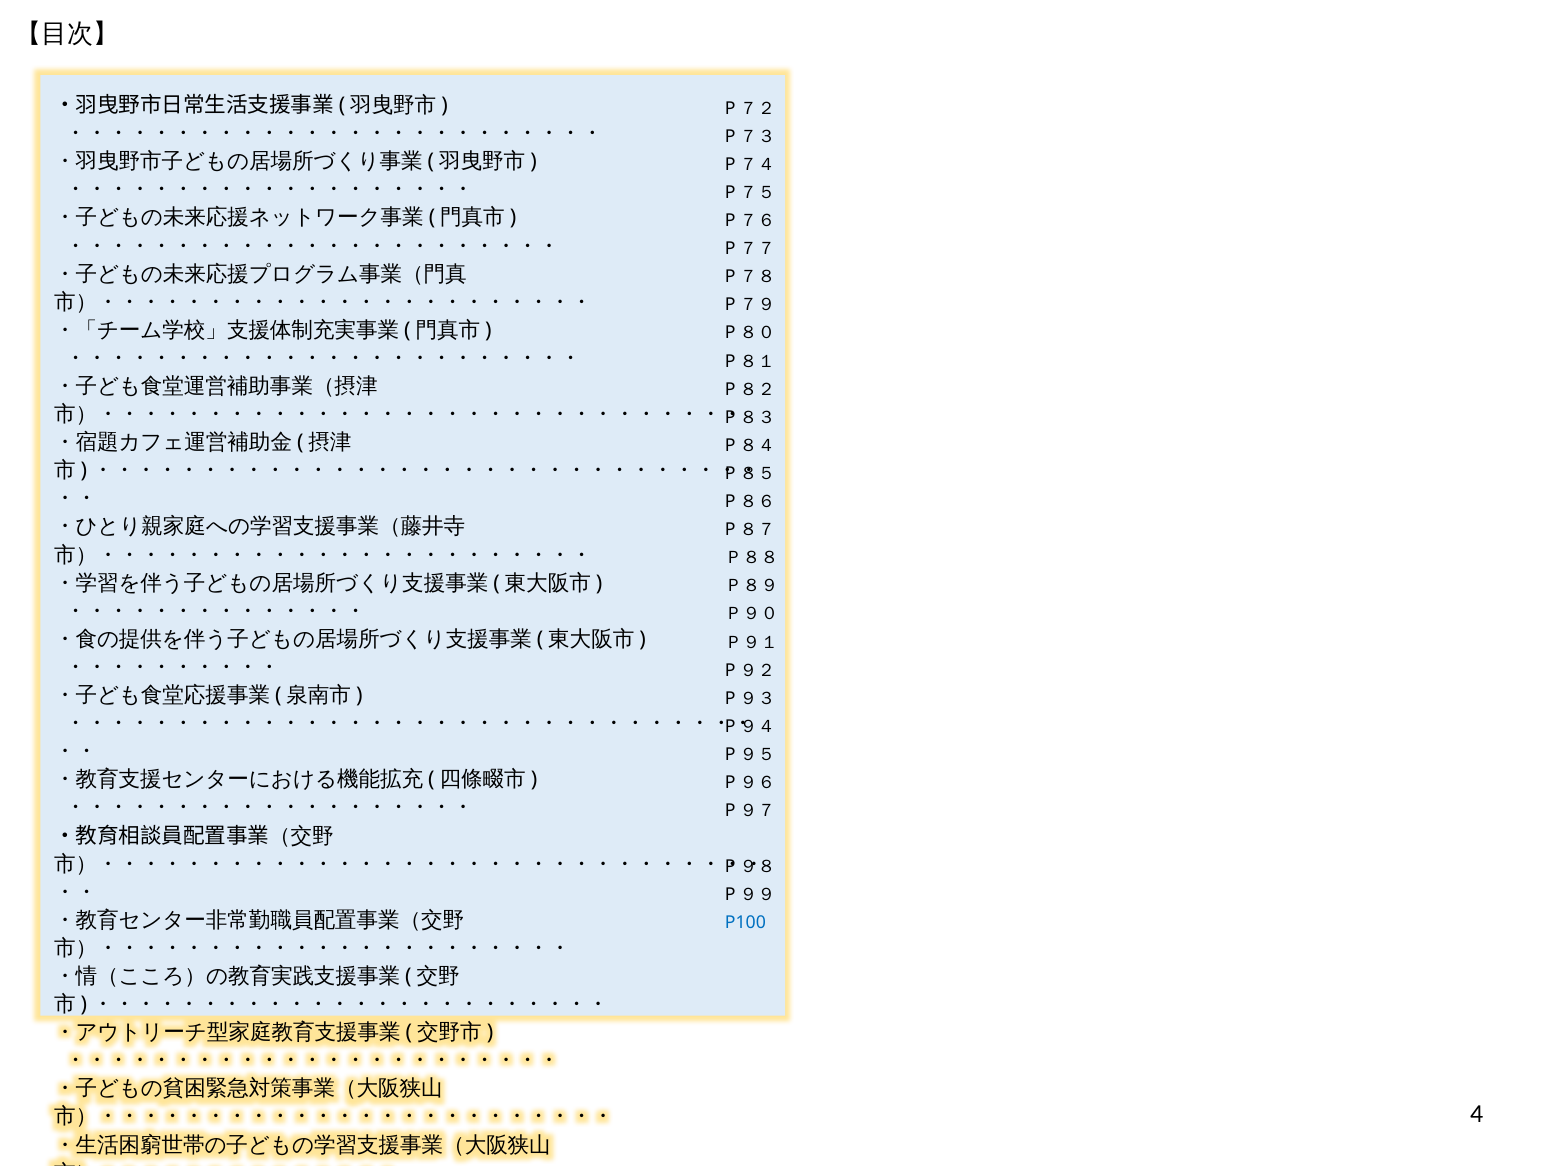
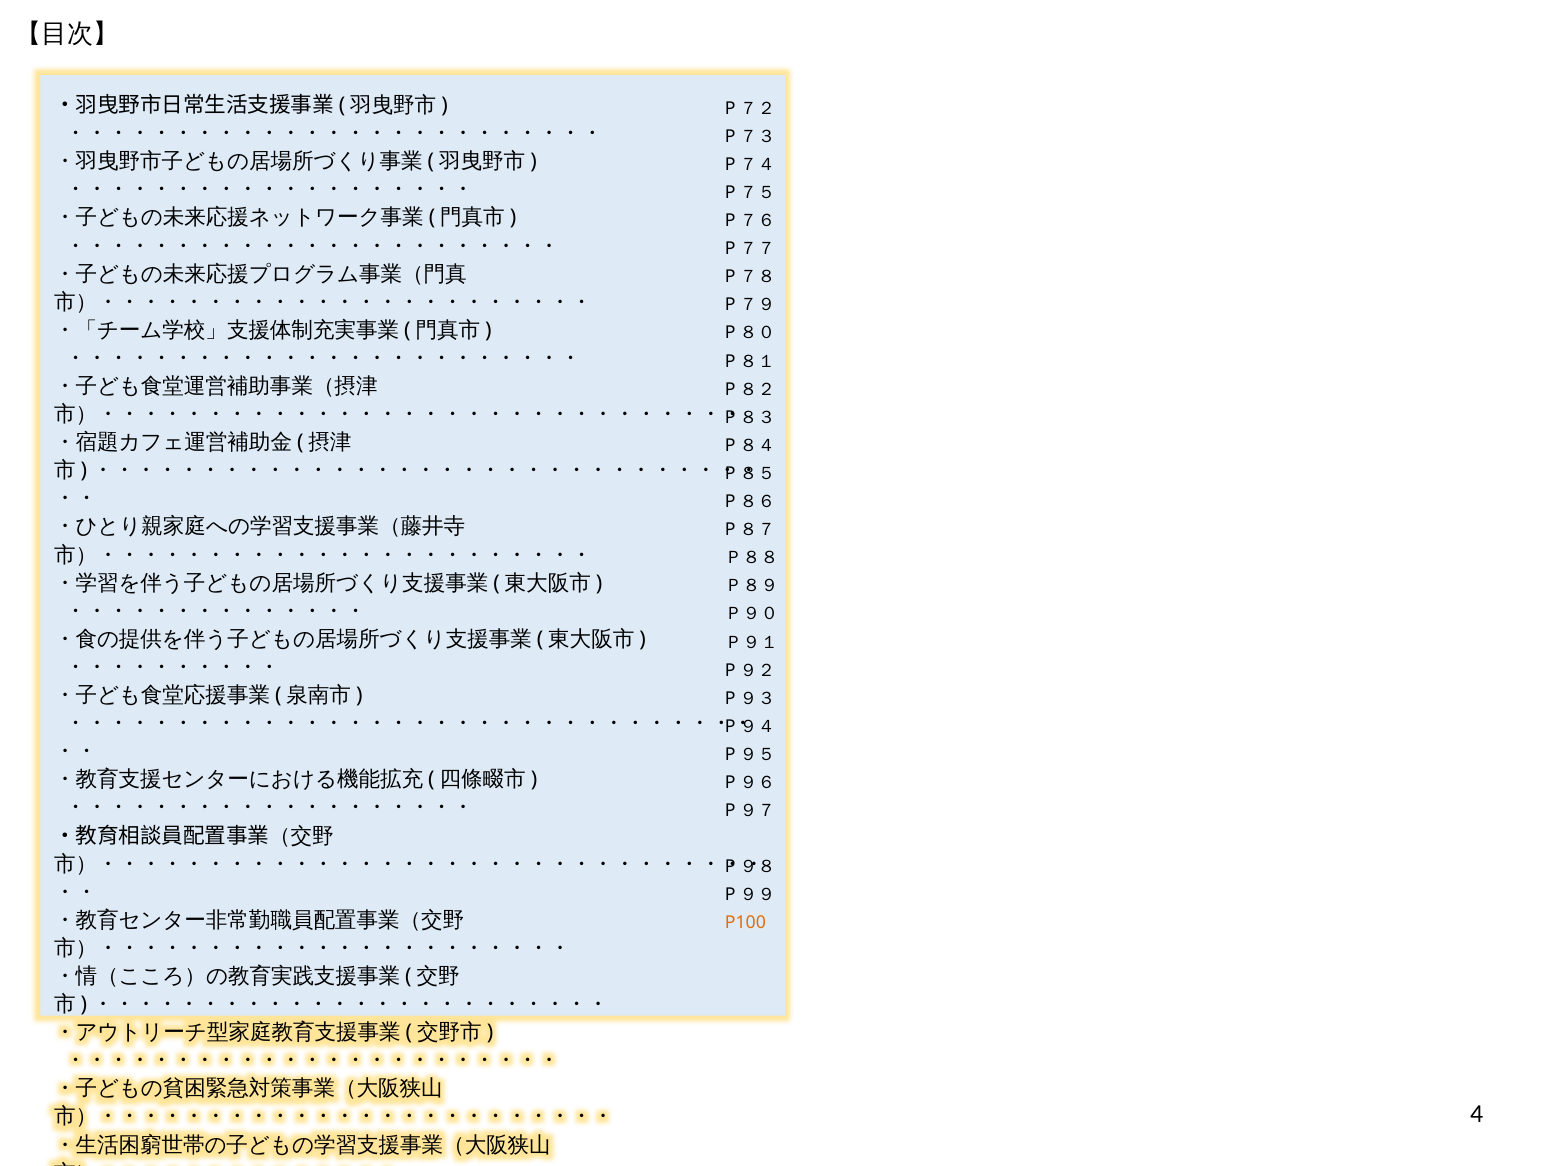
P100 colour: blue -> orange (745, 923)
